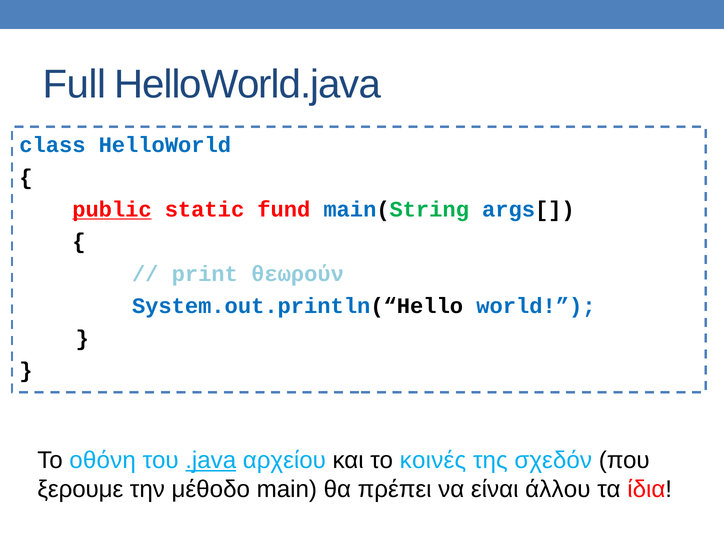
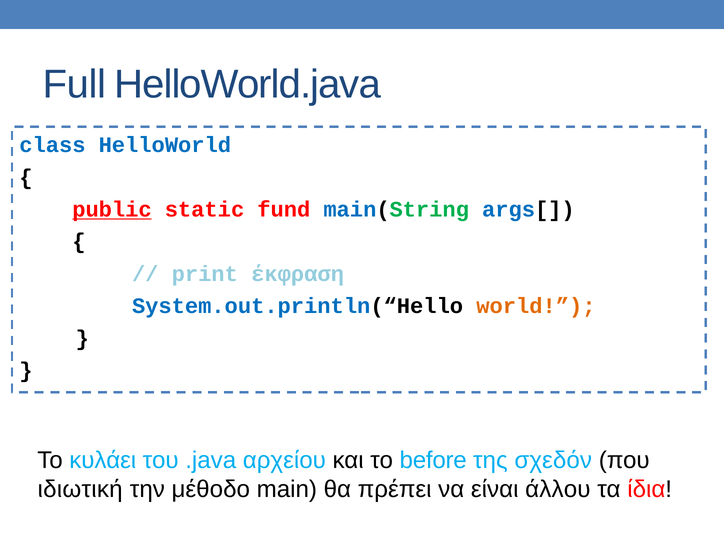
θεωρούν: θεωρούν -> έκφραση (298, 274)
world colour: blue -> orange (536, 306)
οθόνη: οθόνη -> κυλάει (103, 460)
.java underline: present -> none (211, 460)
κοινές: κοινές -> before (433, 460)
ξερουμε: ξερουμε -> ιδιωτική (80, 489)
